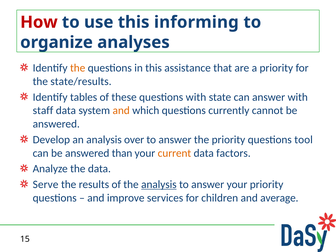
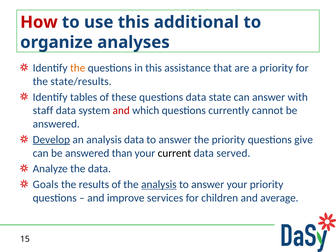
informing: informing -> additional (196, 22)
questions with: with -> data (196, 97)
and colour: orange -> red (121, 111)
Develop underline: none -> present (51, 140)
analysis over: over -> data (134, 140)
tool: tool -> give (304, 140)
current colour: orange -> black (174, 153)
factors: factors -> served (233, 153)
Serve: Serve -> Goals (46, 184)
